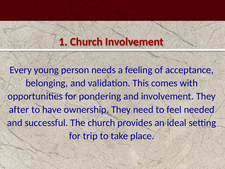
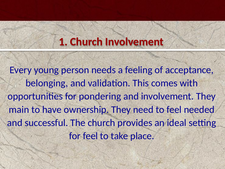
after: after -> main (19, 109)
for trip: trip -> feel (90, 136)
